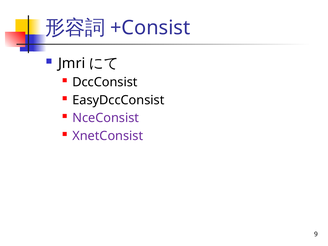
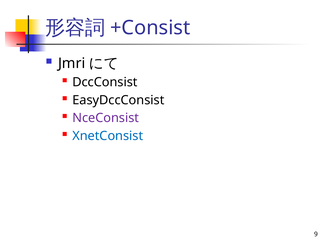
XnetConsist colour: purple -> blue (108, 136)
